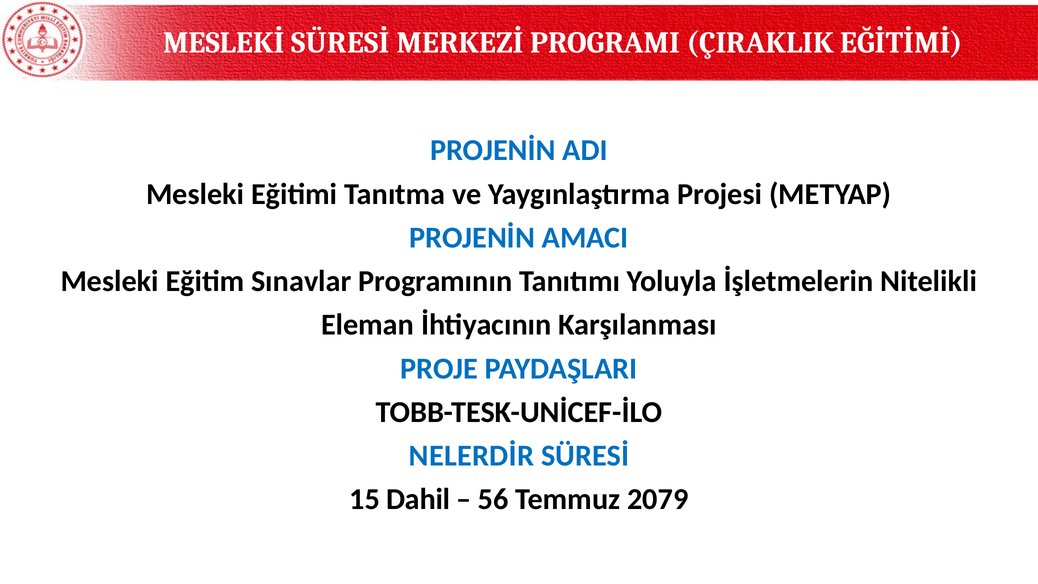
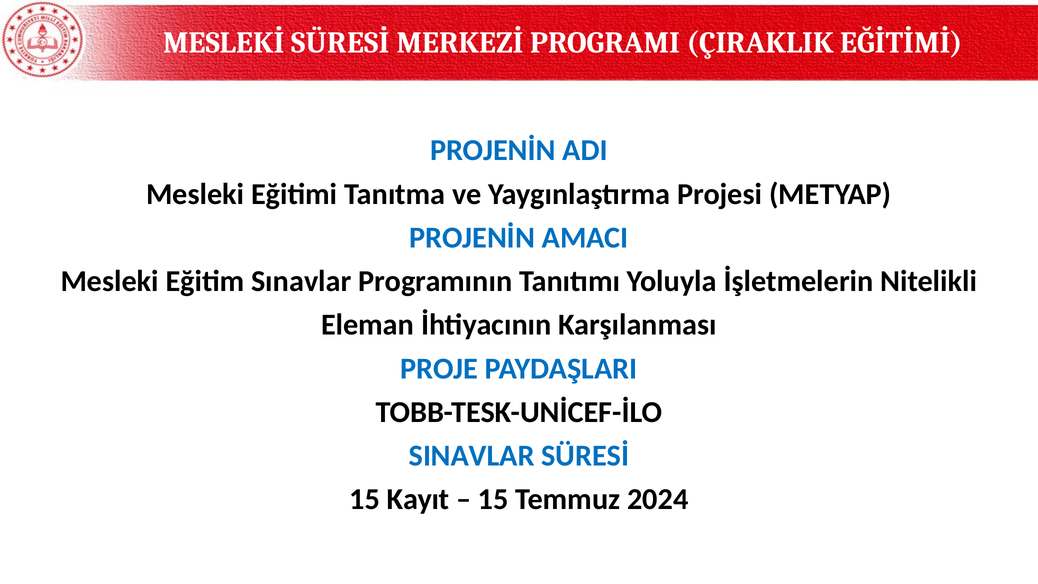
NELERDİR: NELERDİR -> SINAVLAR (472, 456)
Dahil: Dahil -> Kayıt (418, 499)
56: 56 -> 15 (493, 499)
2079: 2079 -> 2024 (658, 499)
